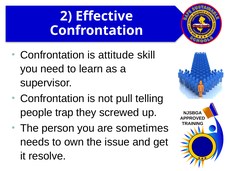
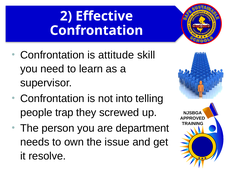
pull: pull -> into (124, 98)
sometimes: sometimes -> department (142, 128)
